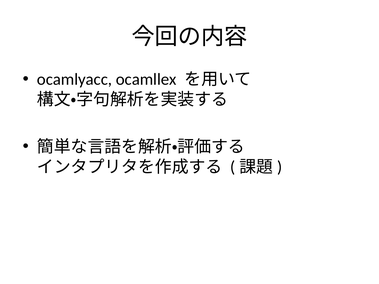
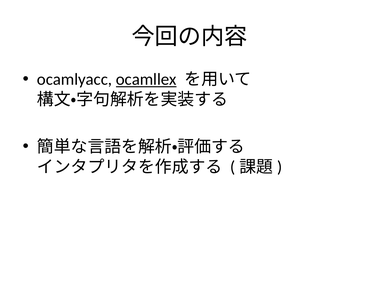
ocamllex underline: none -> present (146, 80)
